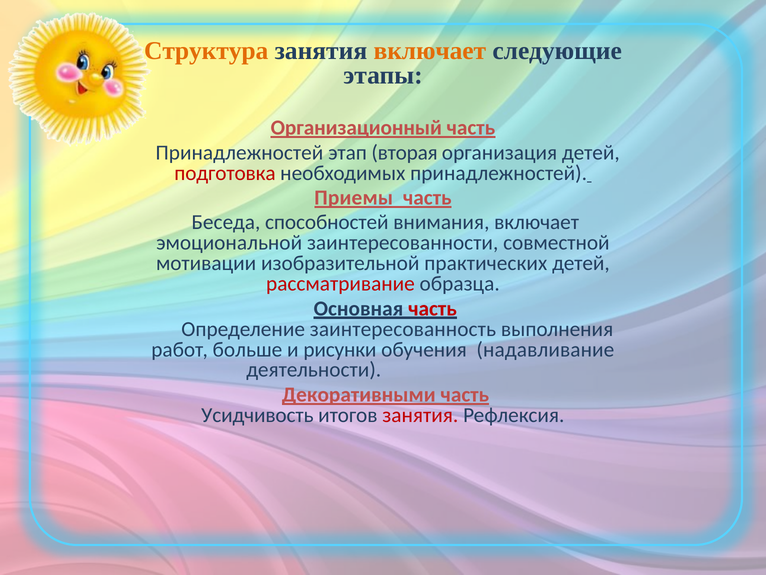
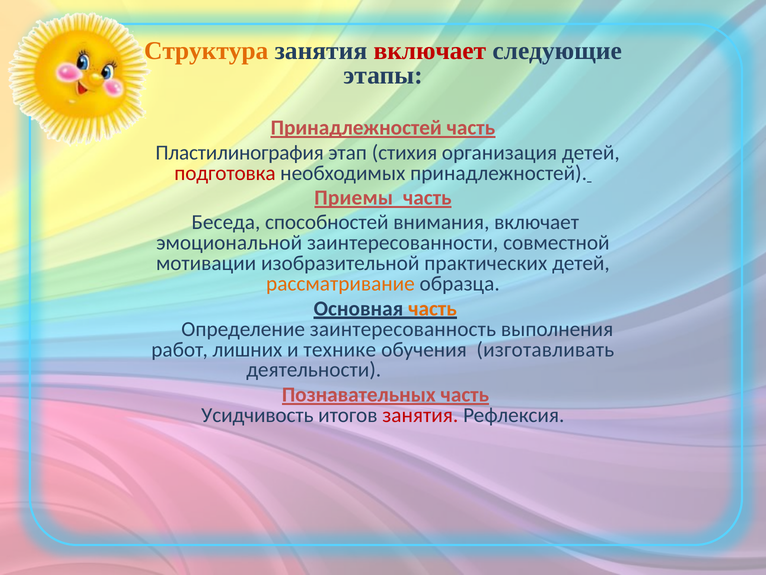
включает colour: orange -> red (430, 51)
Организационный: Организационный -> Принадлежностей (356, 128)
Принадлежностей: Принадлежностей -> Пластилинография (240, 152)
вторая: вторая -> стихия (405, 152)
рассматривание colour: red -> orange (340, 284)
часть colour: red -> orange (432, 308)
больше: больше -> лишних (247, 349)
рисунки: рисунки -> технике (340, 349)
надавливание: надавливание -> изготавливать (545, 349)
Декоративными: Декоративными -> Познавательных (359, 394)
